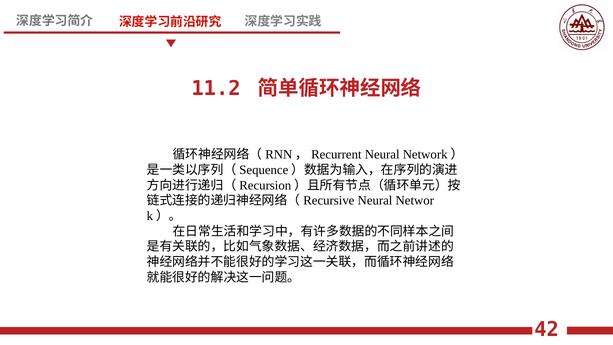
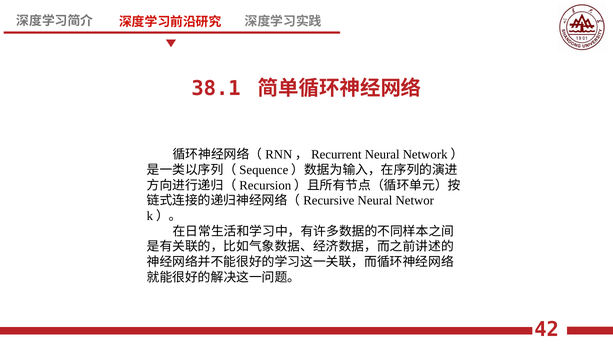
11.2: 11.2 -> 38.1 (216, 89)
